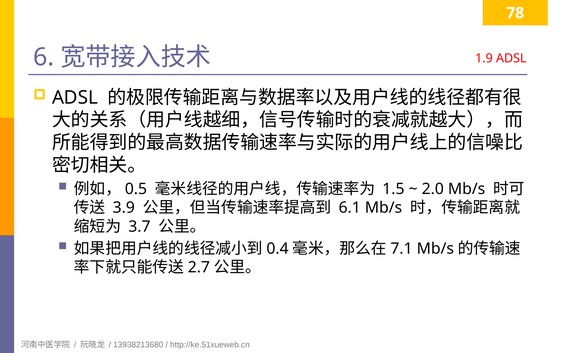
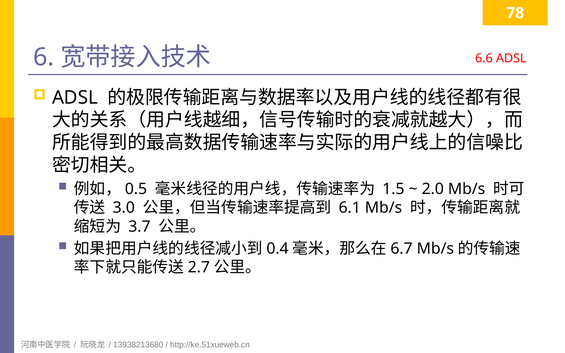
1.9: 1.9 -> 6.6 (484, 59)
3.9: 3.9 -> 3.0 (124, 208)
7.1: 7.1 -> 6.7 (402, 249)
